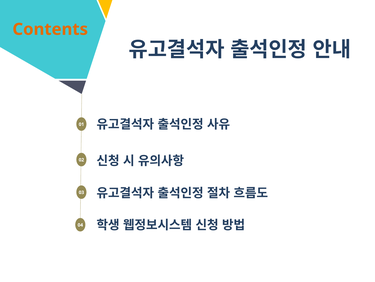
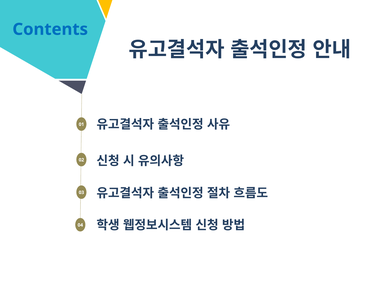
Contents colour: orange -> blue (50, 29)
